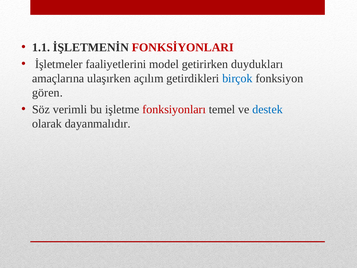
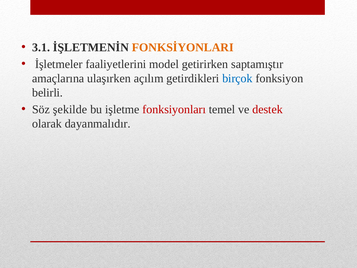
1.1: 1.1 -> 3.1 (41, 47)
FONKSİYONLARI colour: red -> orange (183, 47)
duydukları: duydukları -> saptamıştır (257, 64)
gören: gören -> belirli (48, 93)
verimli: verimli -> şekilde (70, 109)
destek colour: blue -> red (268, 109)
